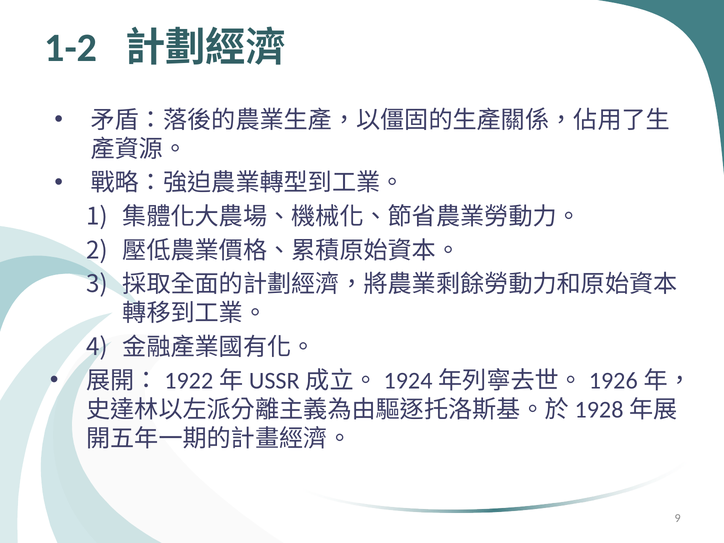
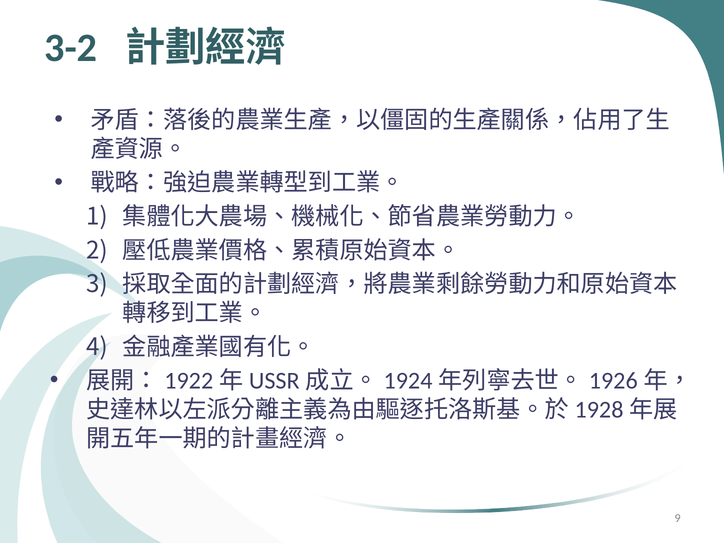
1-2: 1-2 -> 3-2 (71, 48)
